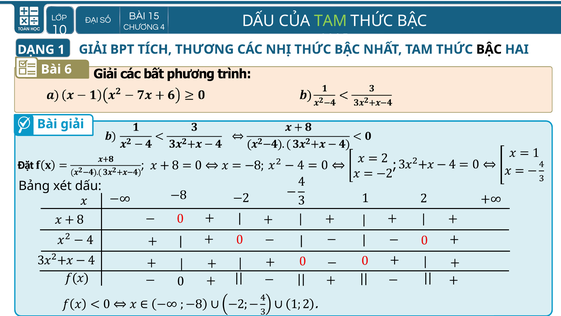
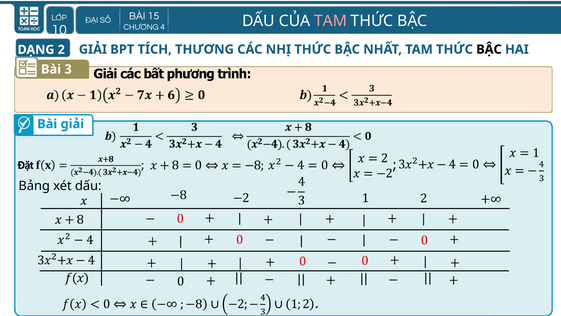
TAM colour: light green -> pink (331, 21)
1: 1 -> 2 (61, 50)
6: 6 -> 3 (68, 69)
